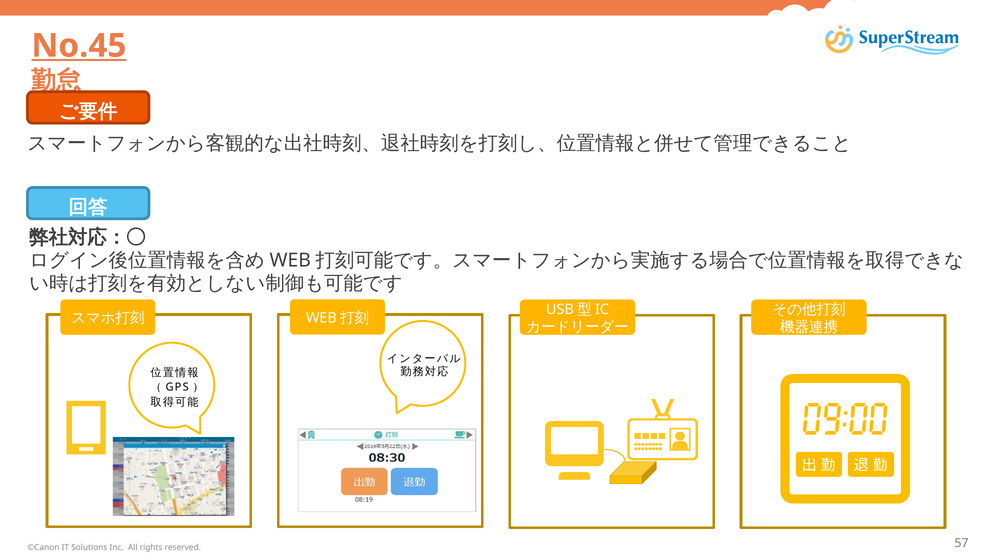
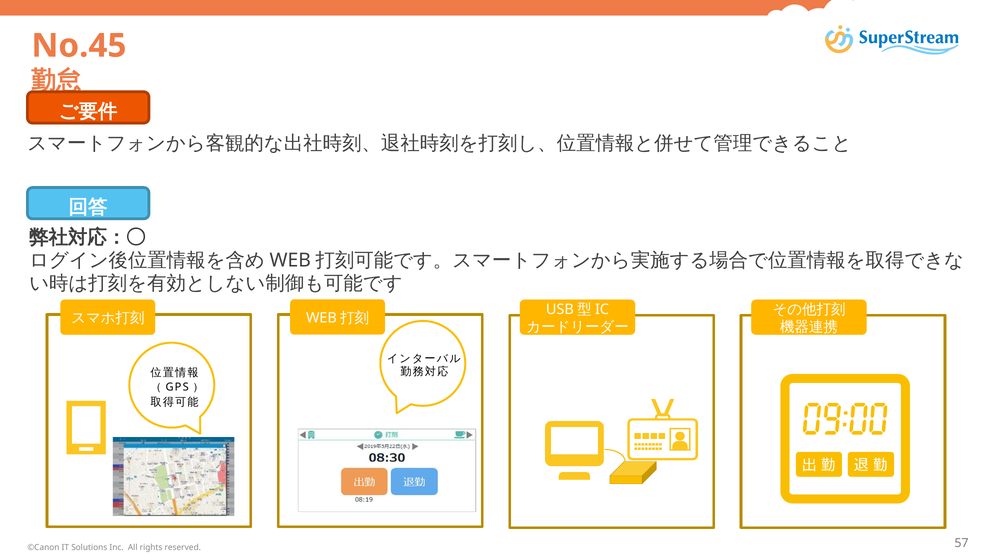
No.45 underline: present -> none (79, 46)
